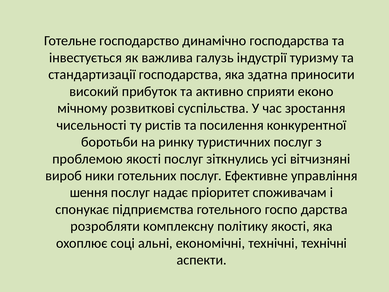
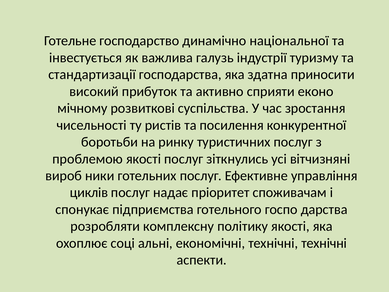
динамічно господарства: господарства -> національної (289, 41)
шення: шення -> циклів (89, 192)
